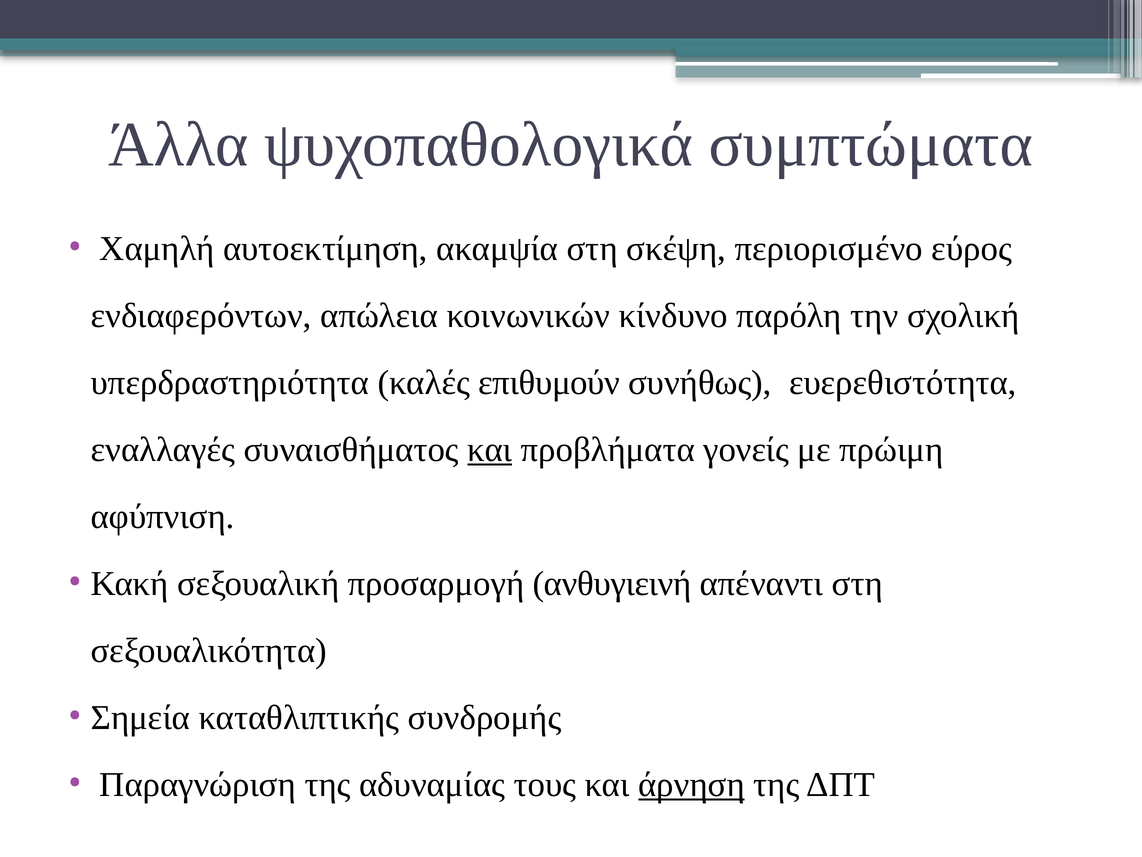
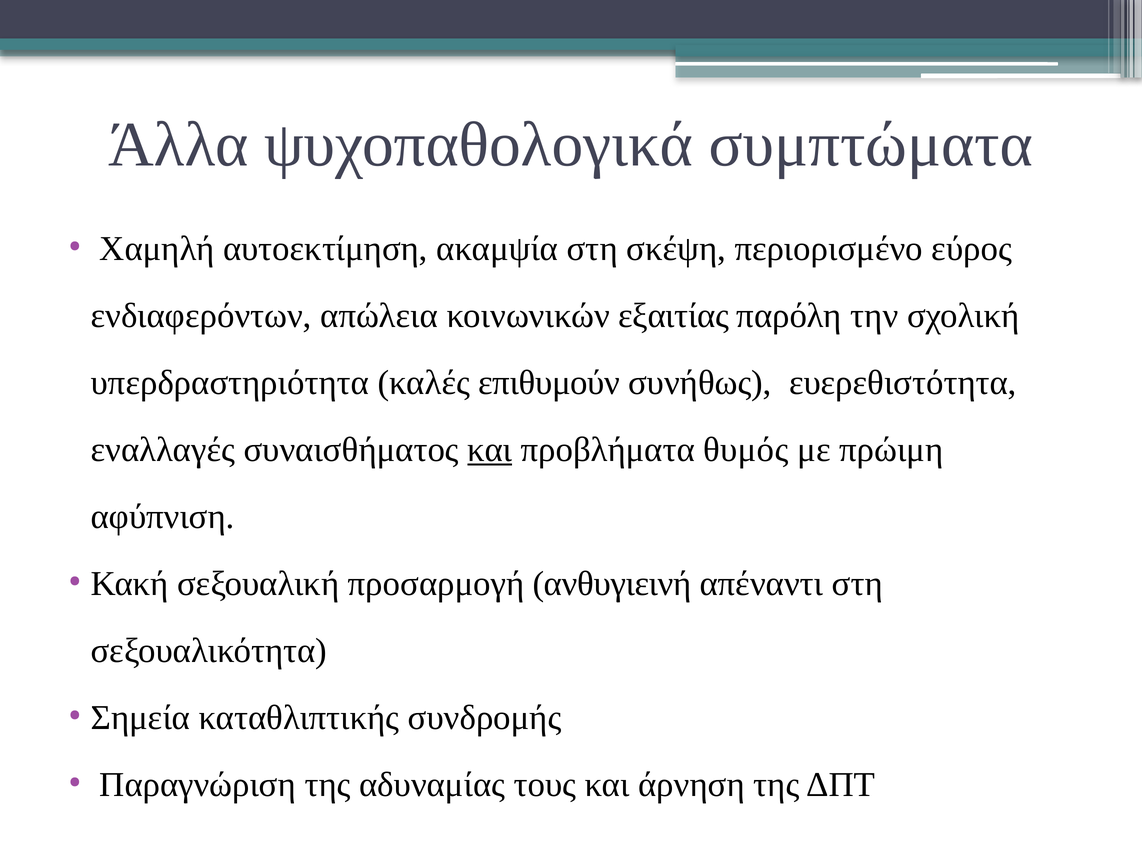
κίνδυνο: κίνδυνο -> εξαιτίας (673, 315)
γονείς: γονείς -> θυμός (746, 449)
άρνηση underline: present -> none (692, 784)
